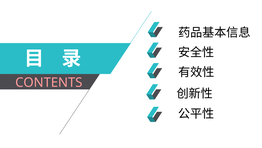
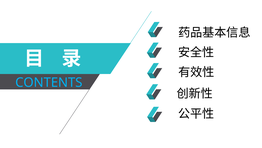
CONTENTS colour: pink -> light blue (49, 82)
